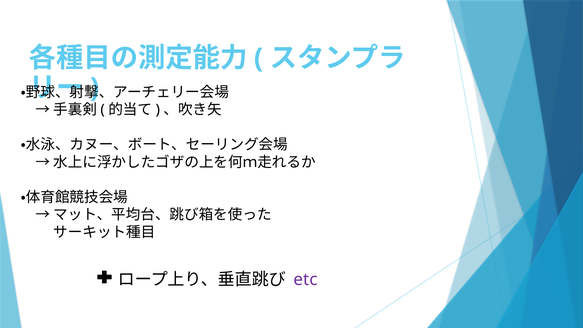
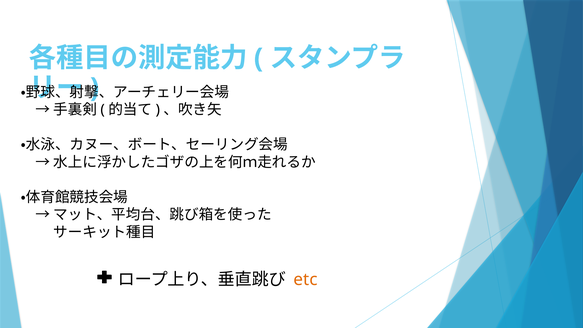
etc colour: purple -> orange (306, 279)
